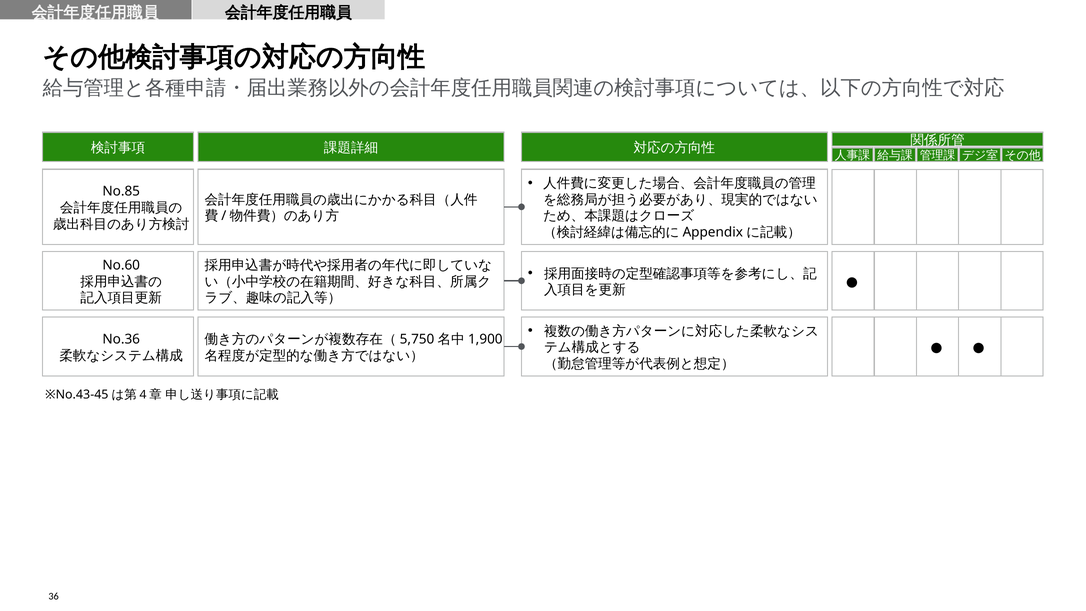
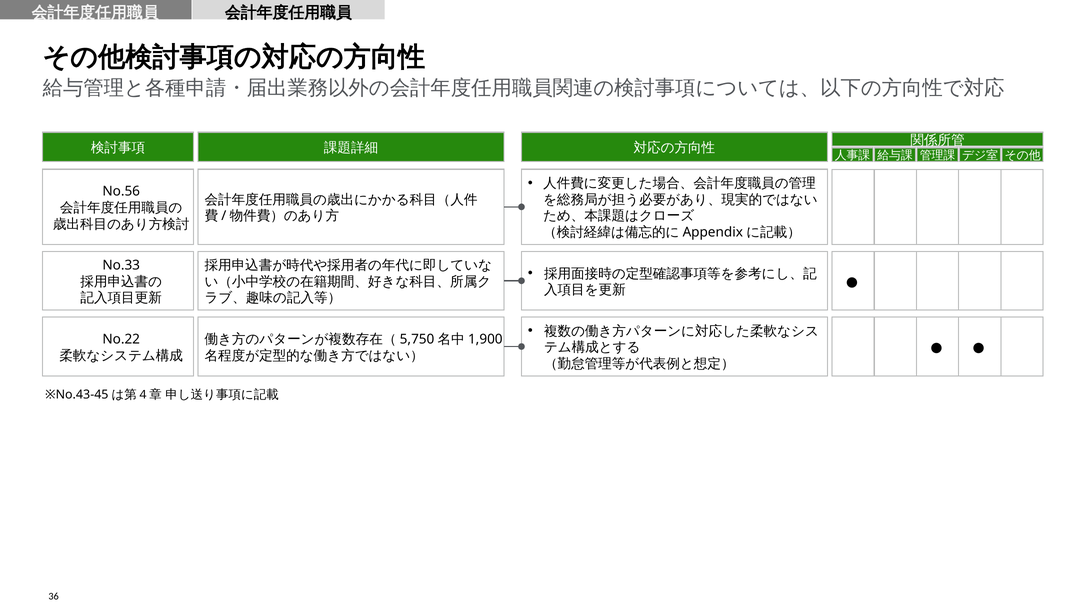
No.85: No.85 -> No.56 (121, 191)
No.60: No.60 -> No.33 (121, 265)
No.36: No.36 -> No.22 (121, 339)
